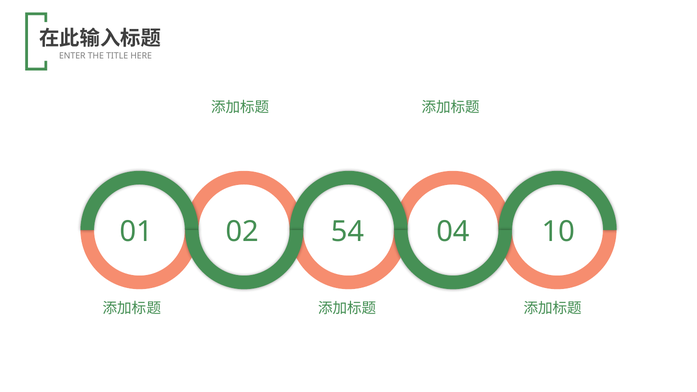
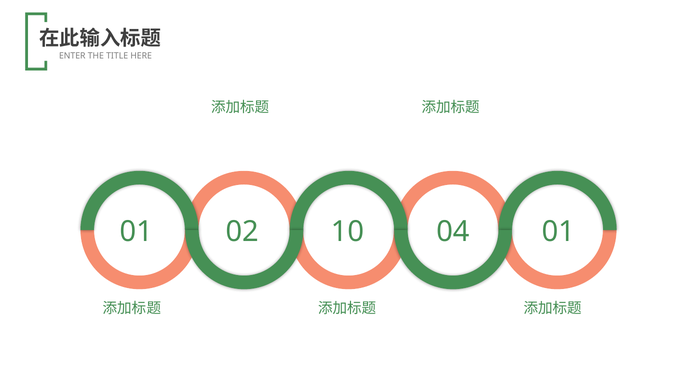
54: 54 -> 10 (347, 232)
04 10: 10 -> 01 (558, 232)
